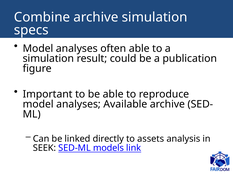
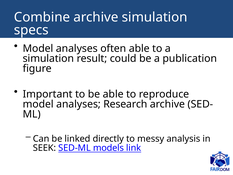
Available: Available -> Research (125, 104)
assets: assets -> messy (151, 139)
